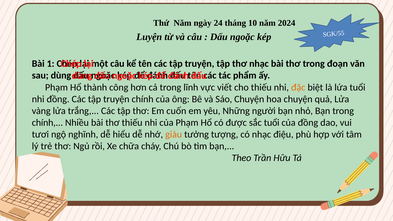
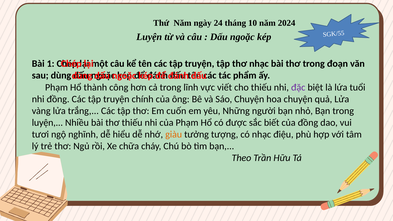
đặc colour: orange -> purple (298, 87)
chính: chính -> luyện (47, 123)
sắc tuổi: tuổi -> biết (272, 123)
